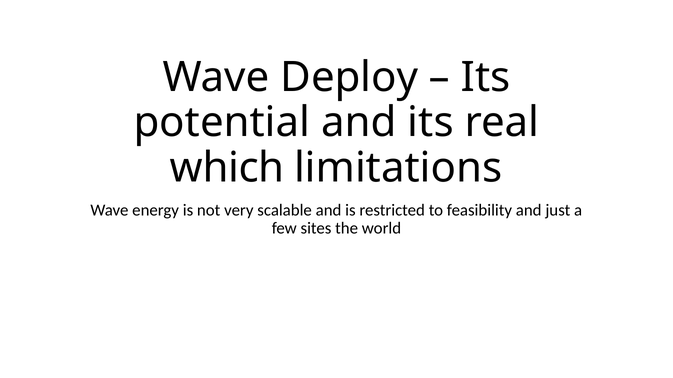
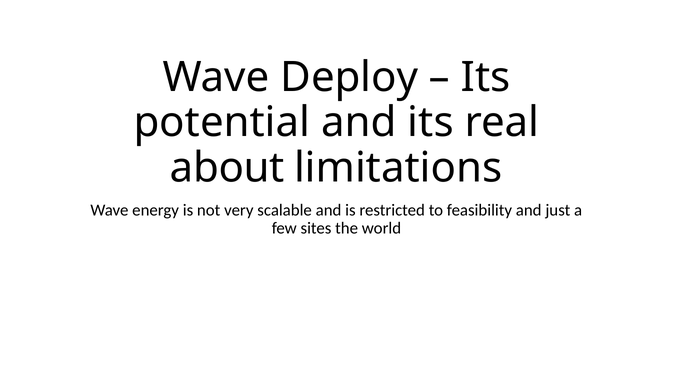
which: which -> about (227, 168)
